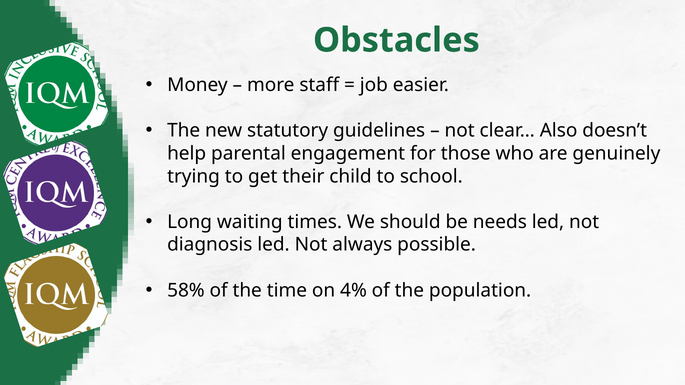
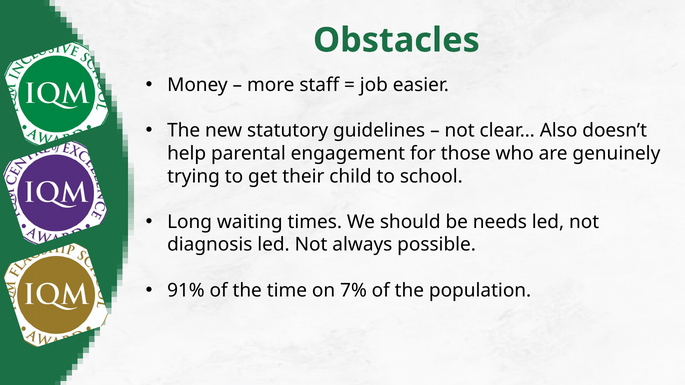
58%: 58% -> 91% (186, 291)
4%: 4% -> 7% (353, 291)
